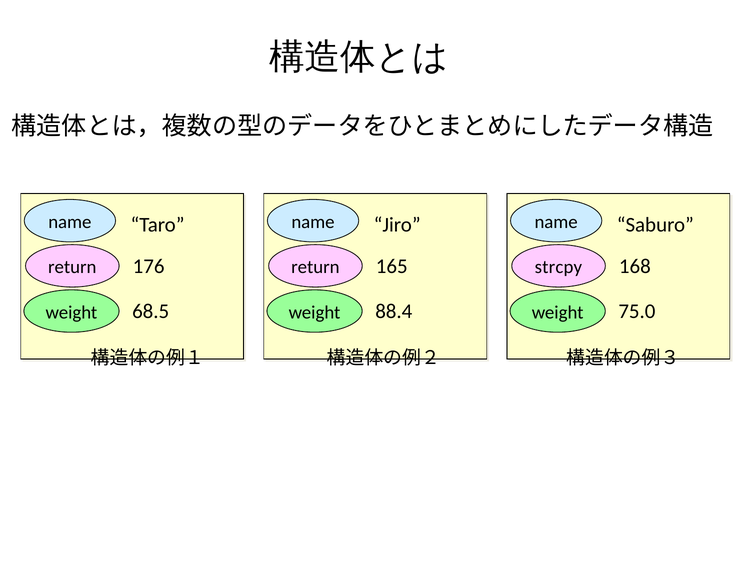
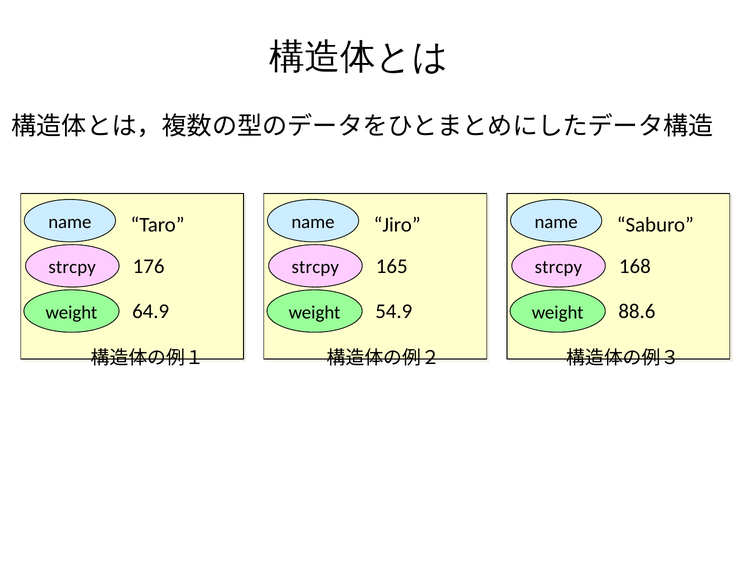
return: return -> strcpy (72, 267)
return: return -> strcpy (315, 267)
68.5: 68.5 -> 64.9 (151, 311)
88.4: 88.4 -> 54.9 (394, 311)
75.0: 75.0 -> 88.6 (637, 311)
